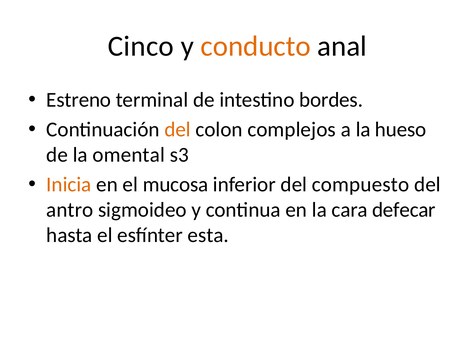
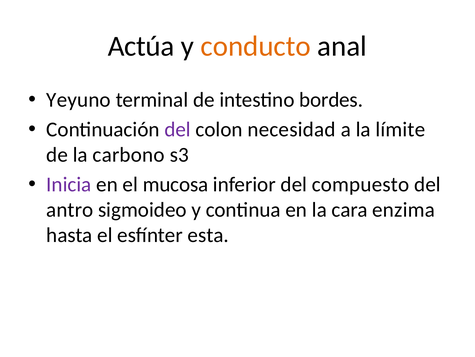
Cinco: Cinco -> Actúa (141, 46)
Estreno: Estreno -> Yeyuno (79, 100)
del colour: orange -> purple (178, 129)
complejos: complejos -> necesidad (292, 129)
hueso: hueso -> límite (400, 129)
omental: omental -> carbono (129, 155)
Inicia colour: orange -> purple (69, 184)
defecar: defecar -> enzima (404, 209)
